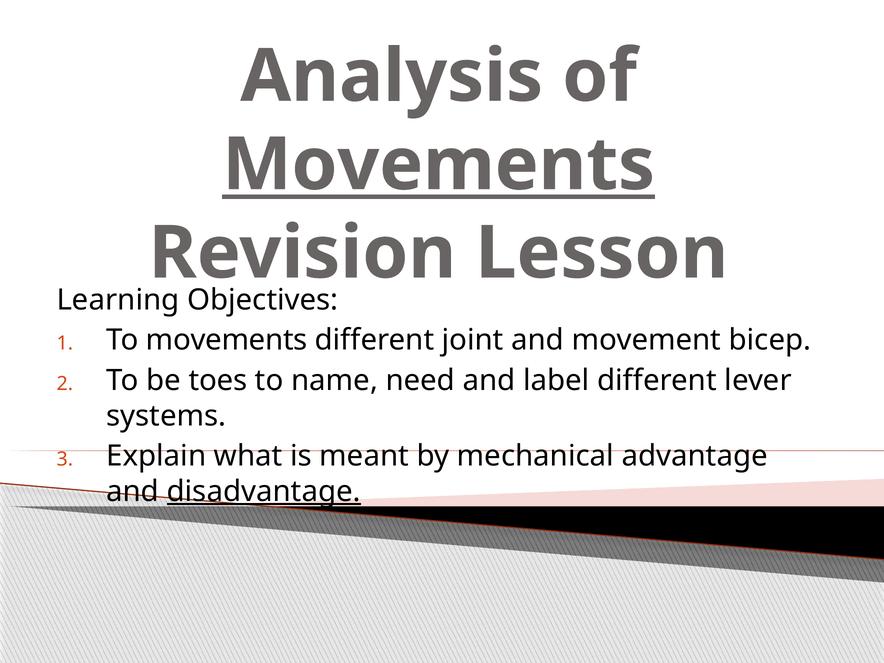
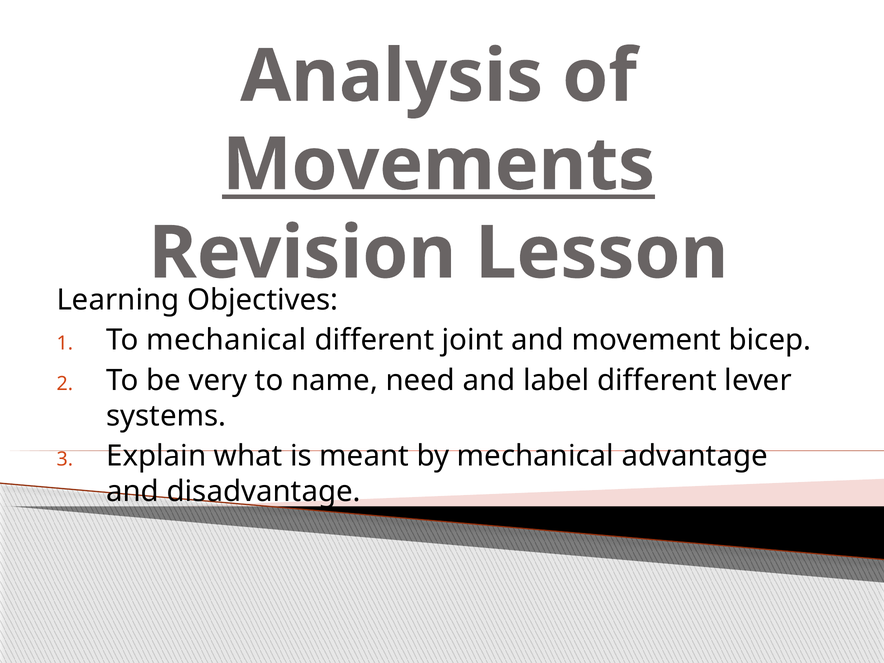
To movements: movements -> mechanical (226, 340)
toes: toes -> very (218, 380)
disadvantage underline: present -> none (264, 491)
